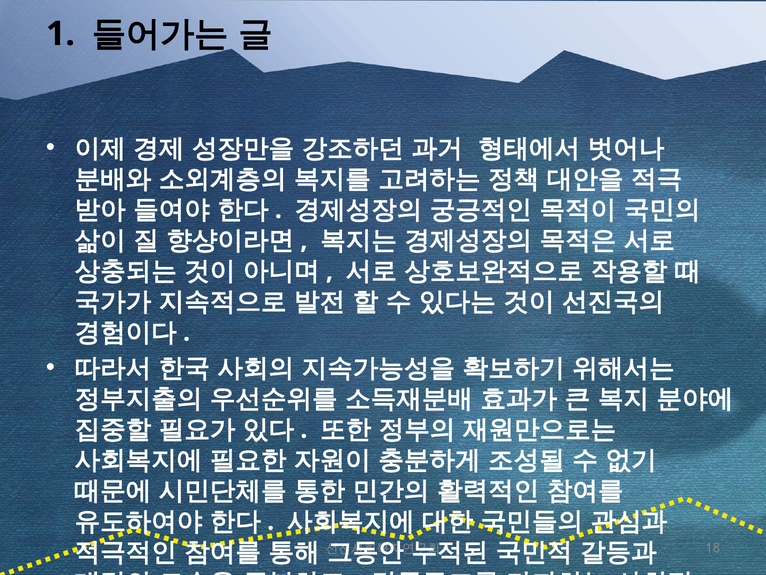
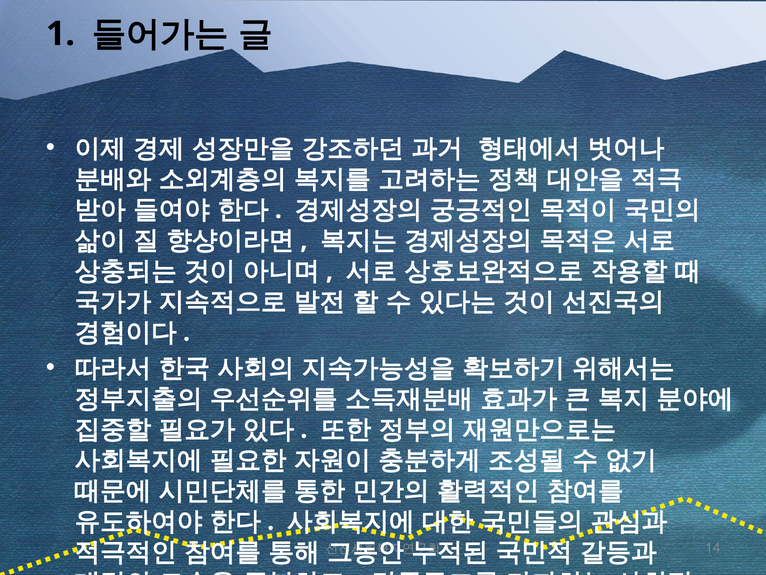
18: 18 -> 14 (713, 548)
